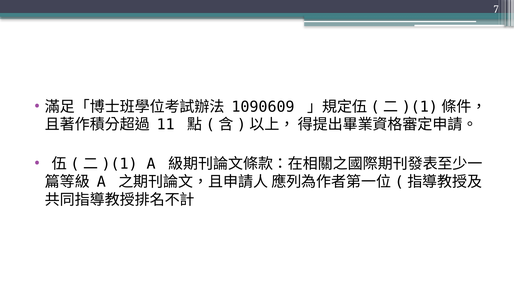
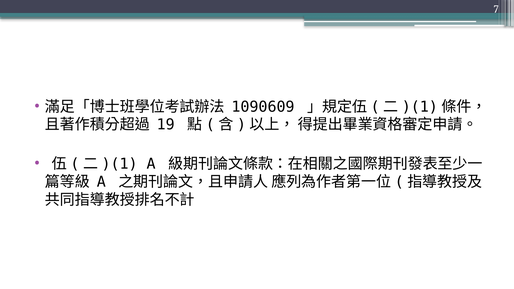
11: 11 -> 19 (166, 125)
